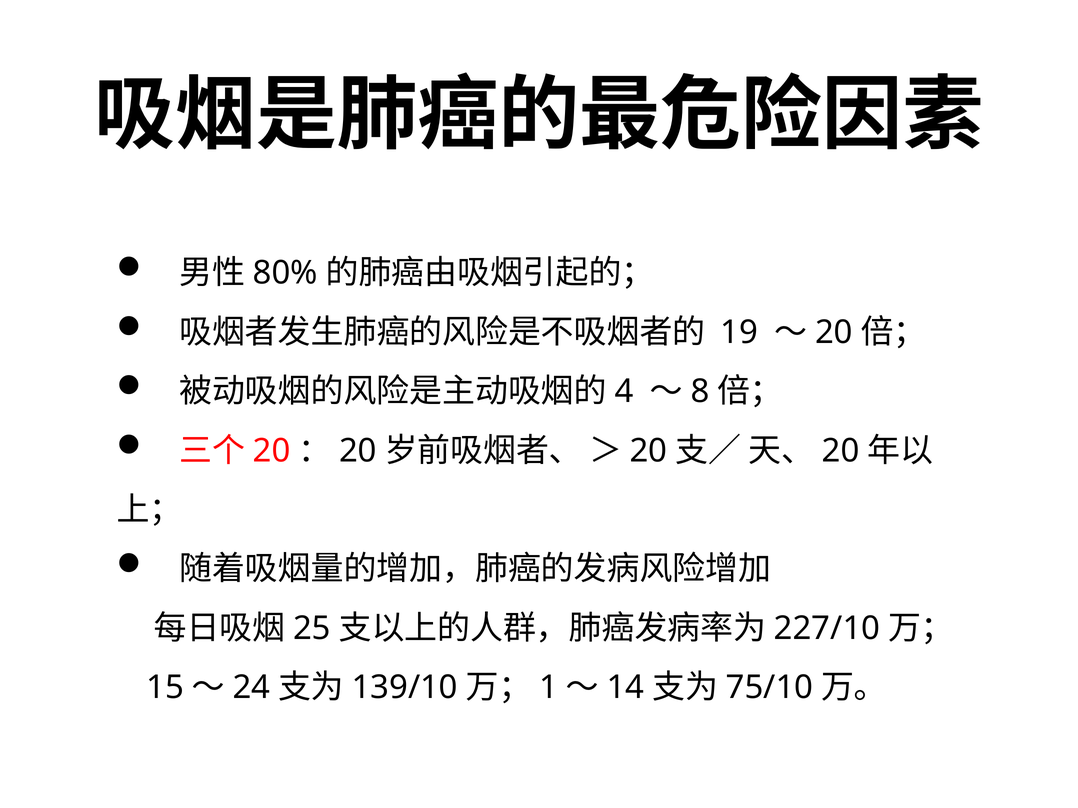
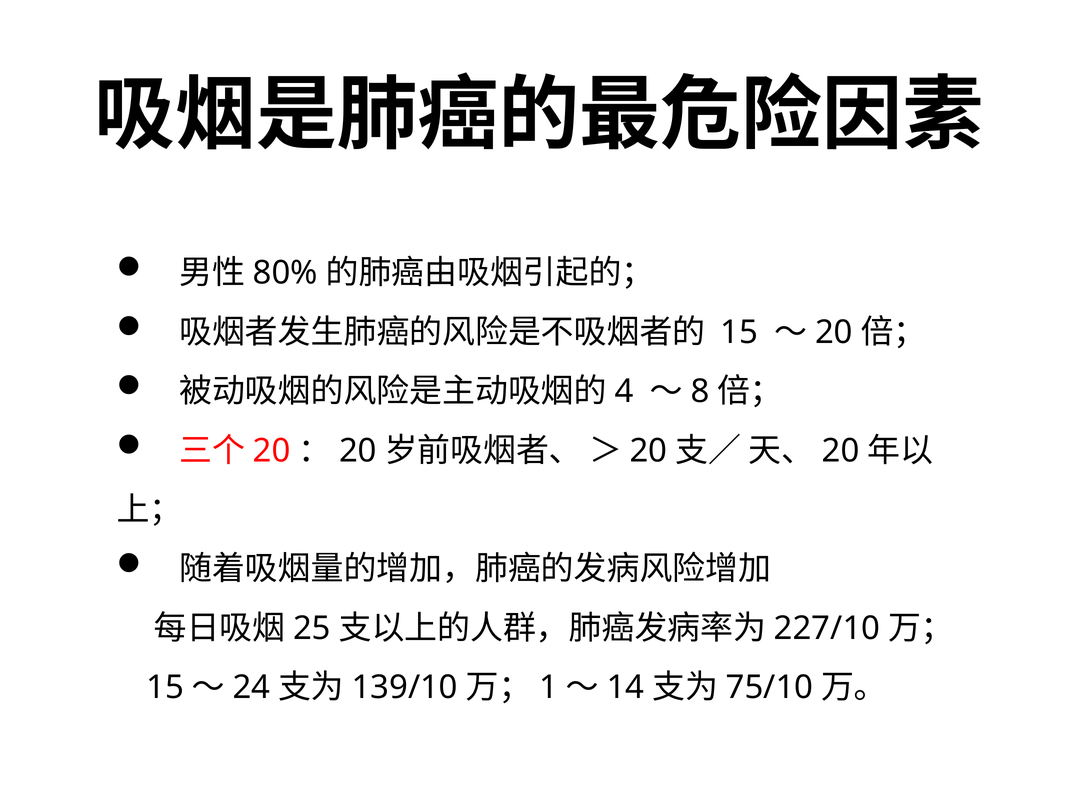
19: 19 -> 15 (739, 332)
